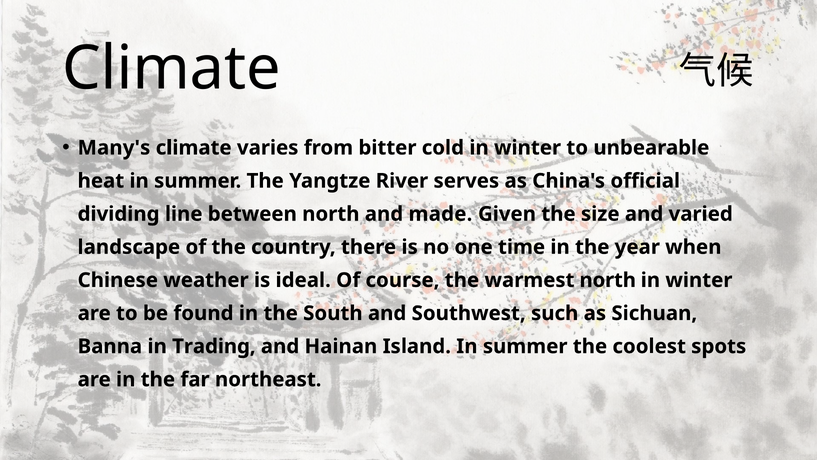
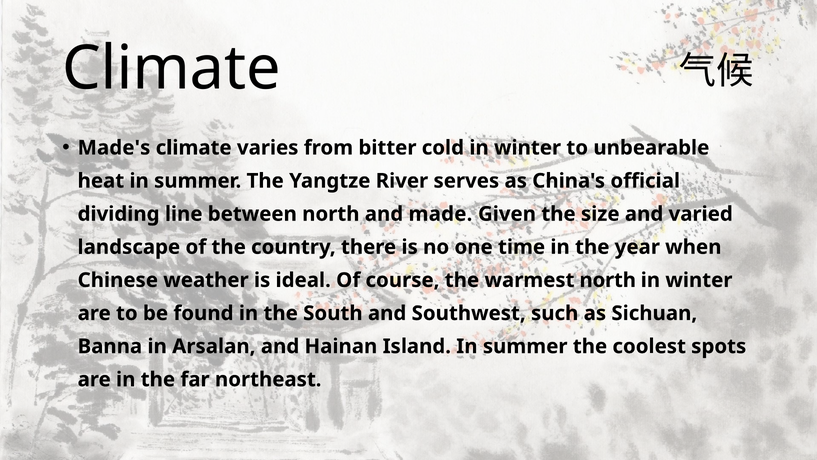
Many's: Many's -> Made's (114, 148)
Trading: Trading -> Arsalan (214, 346)
